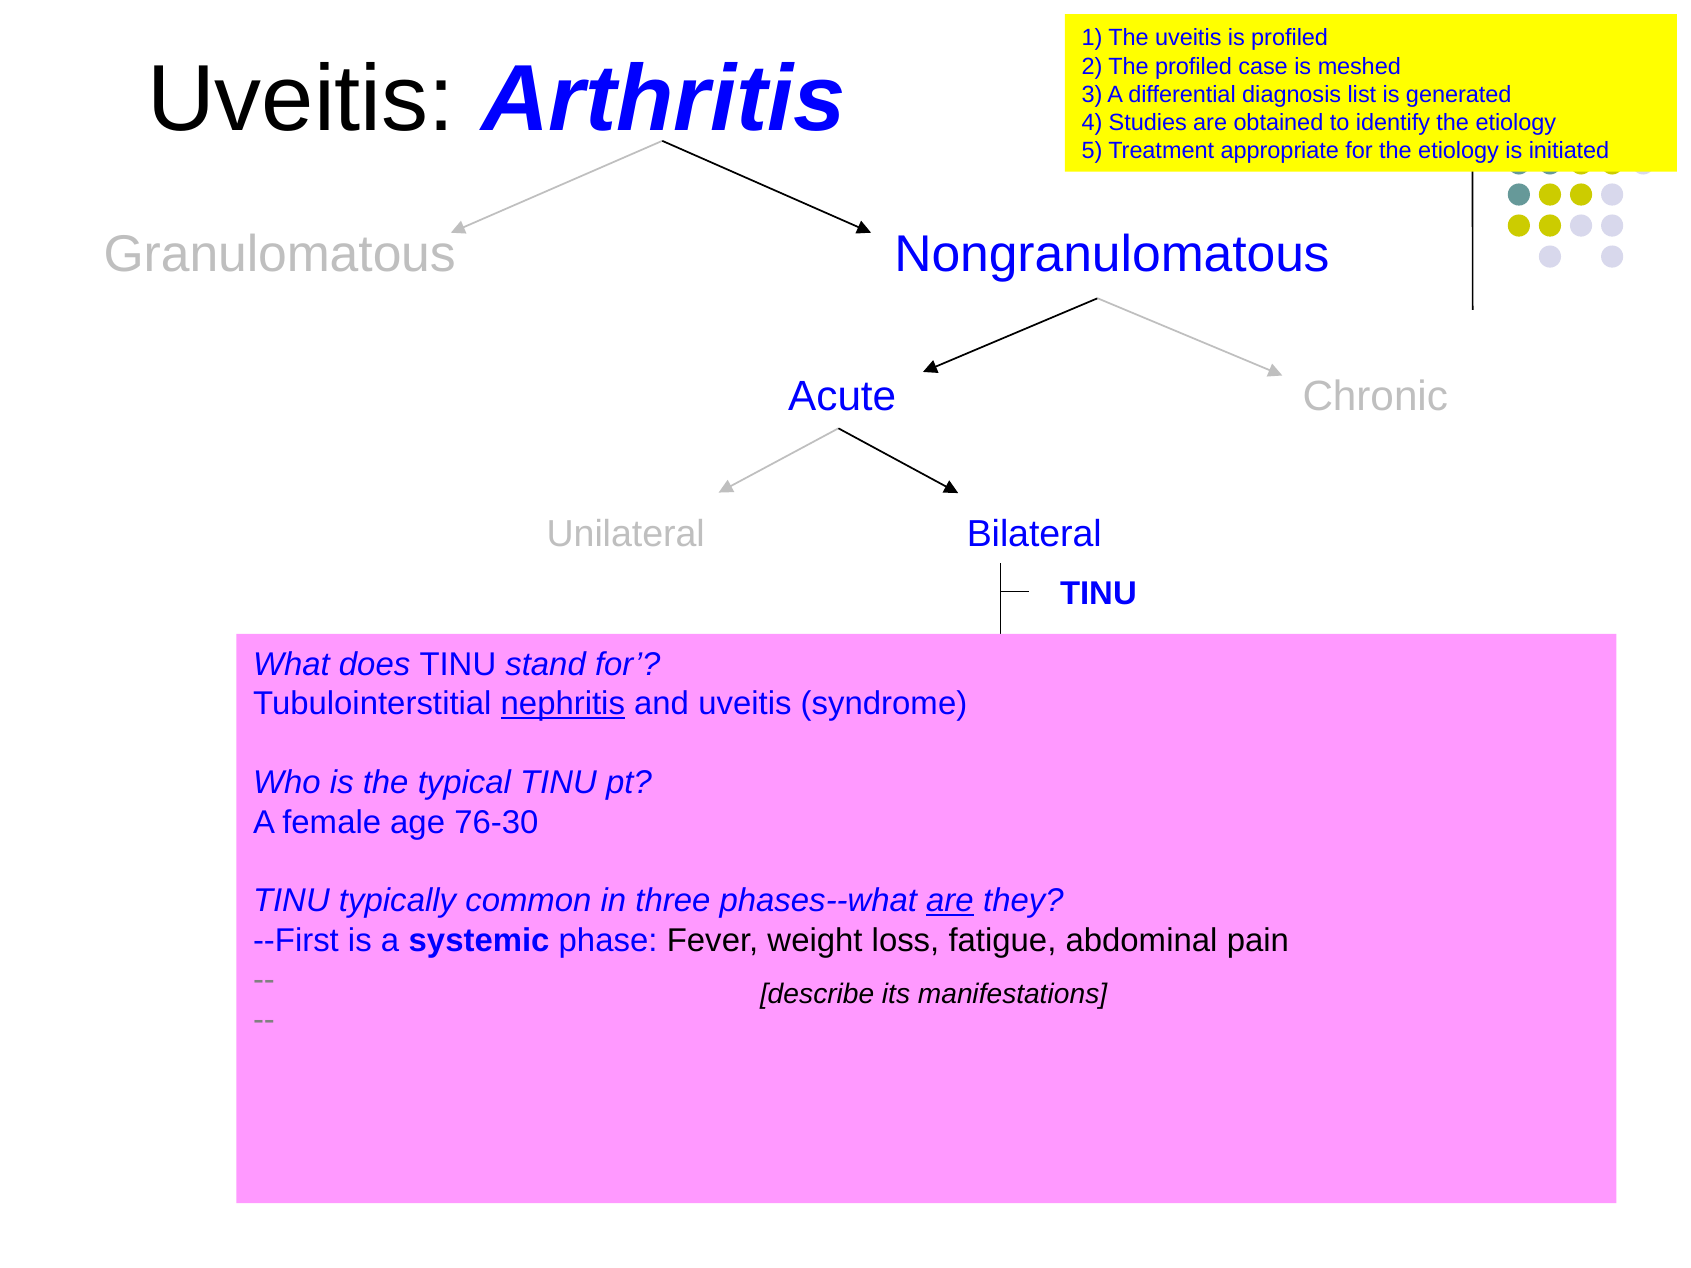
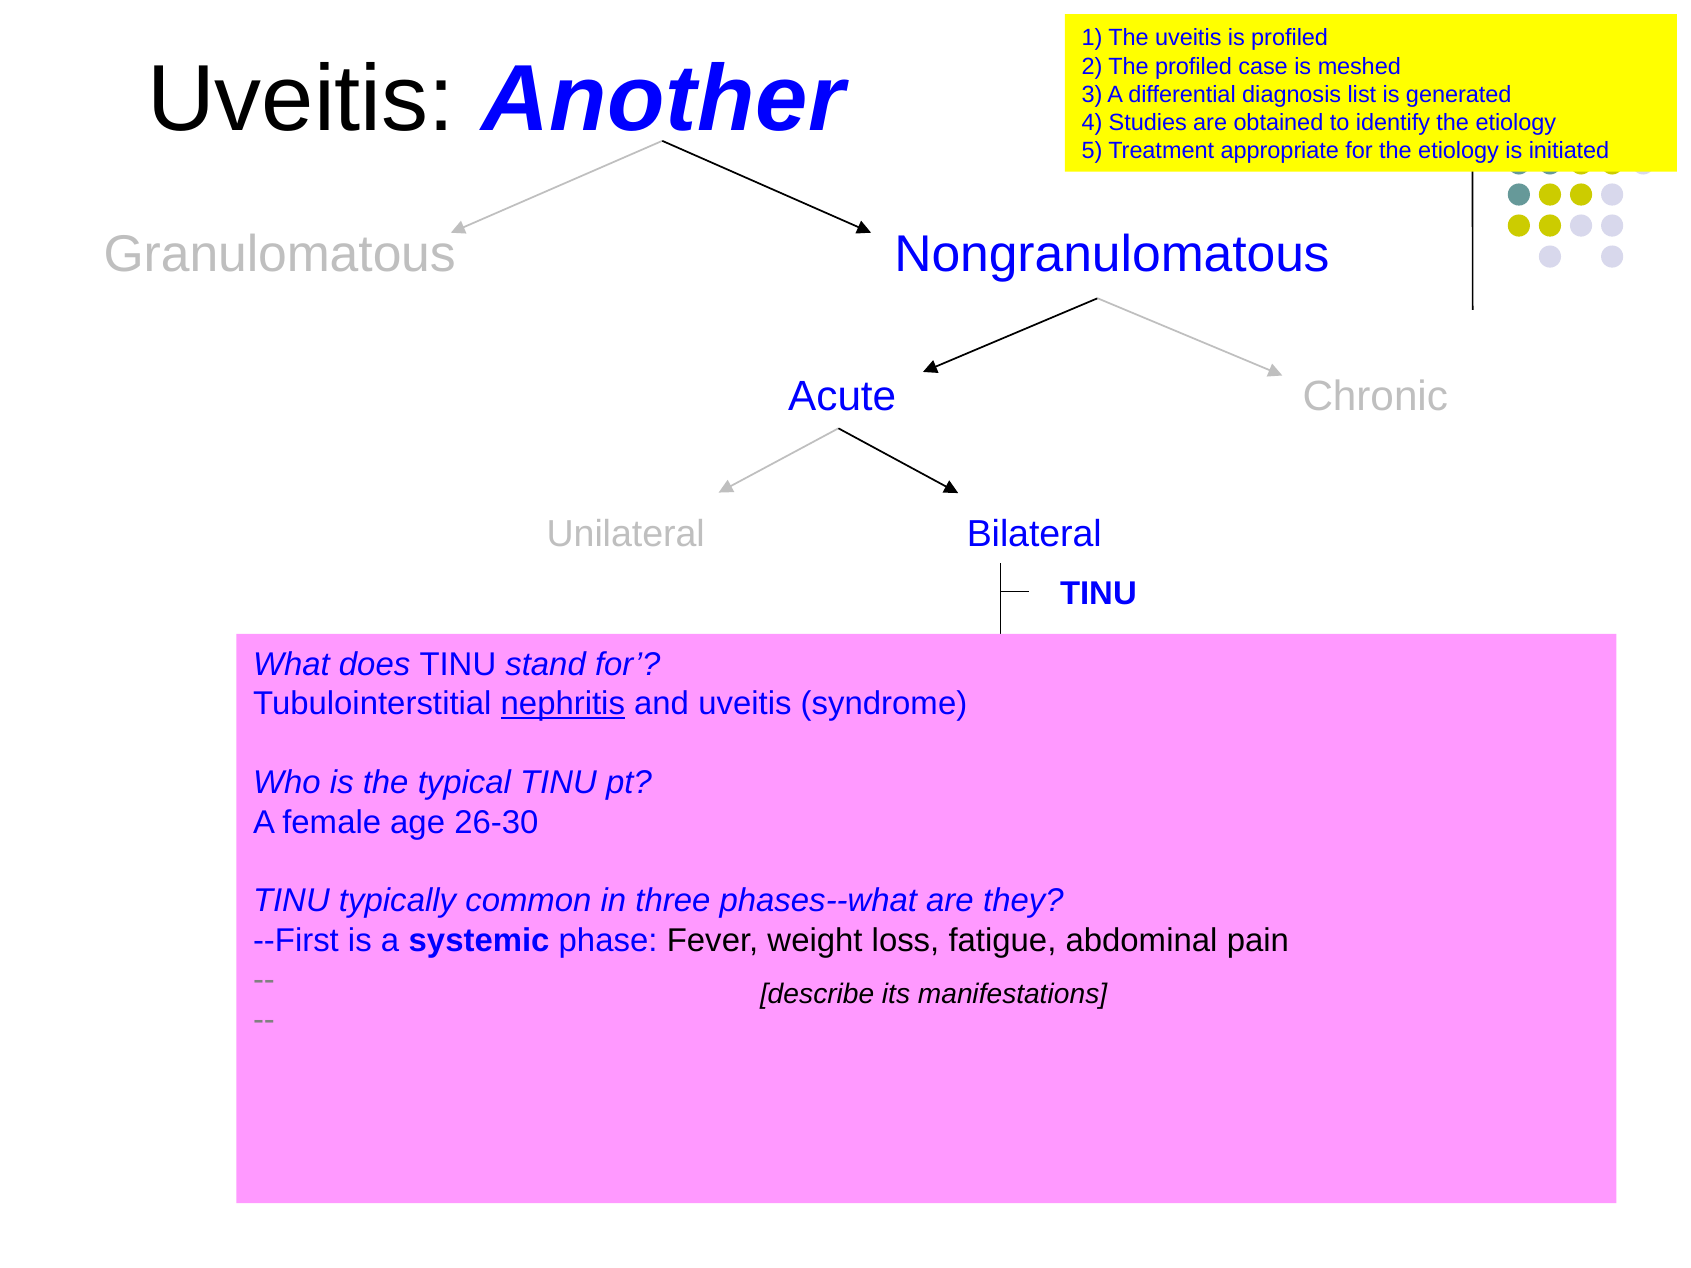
Arthritis: Arthritis -> Another (663, 99)
76-30: 76-30 -> 26-30 (496, 822)
are underline: present -> none (950, 901)
